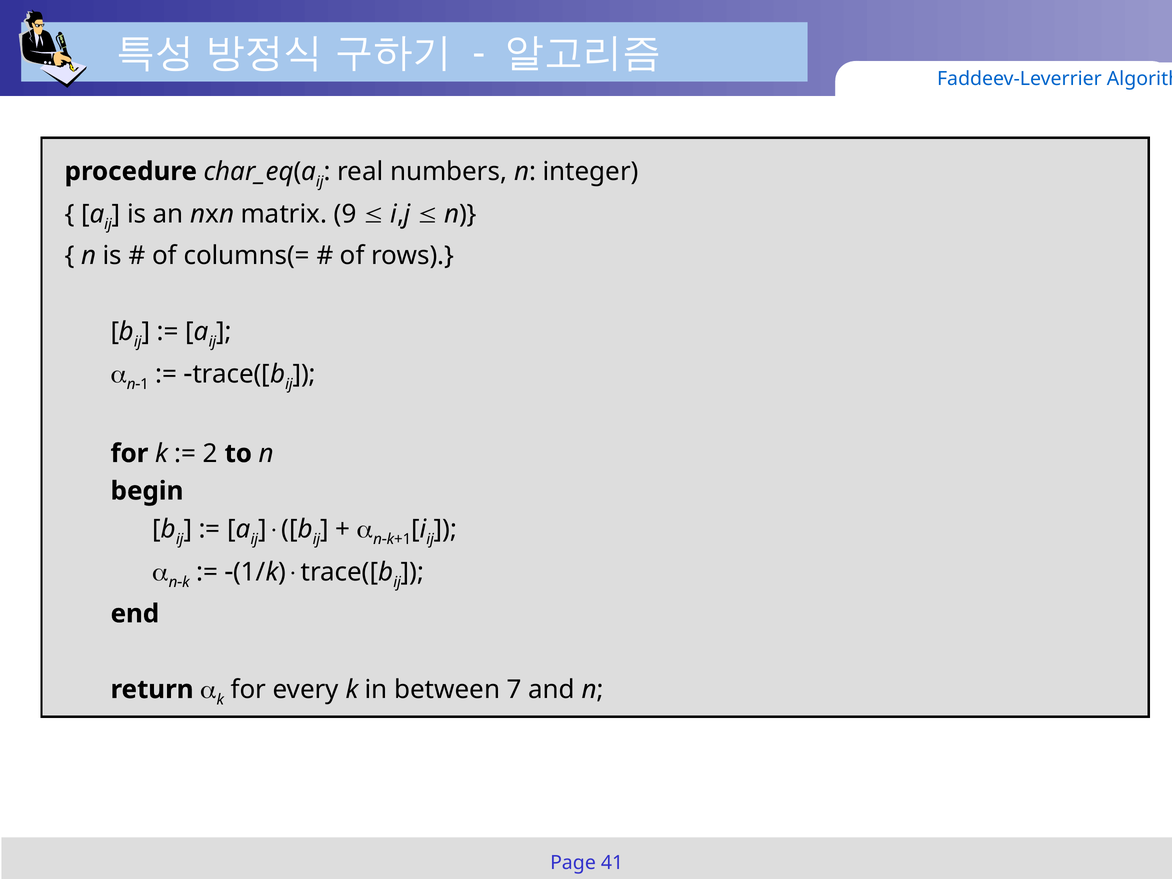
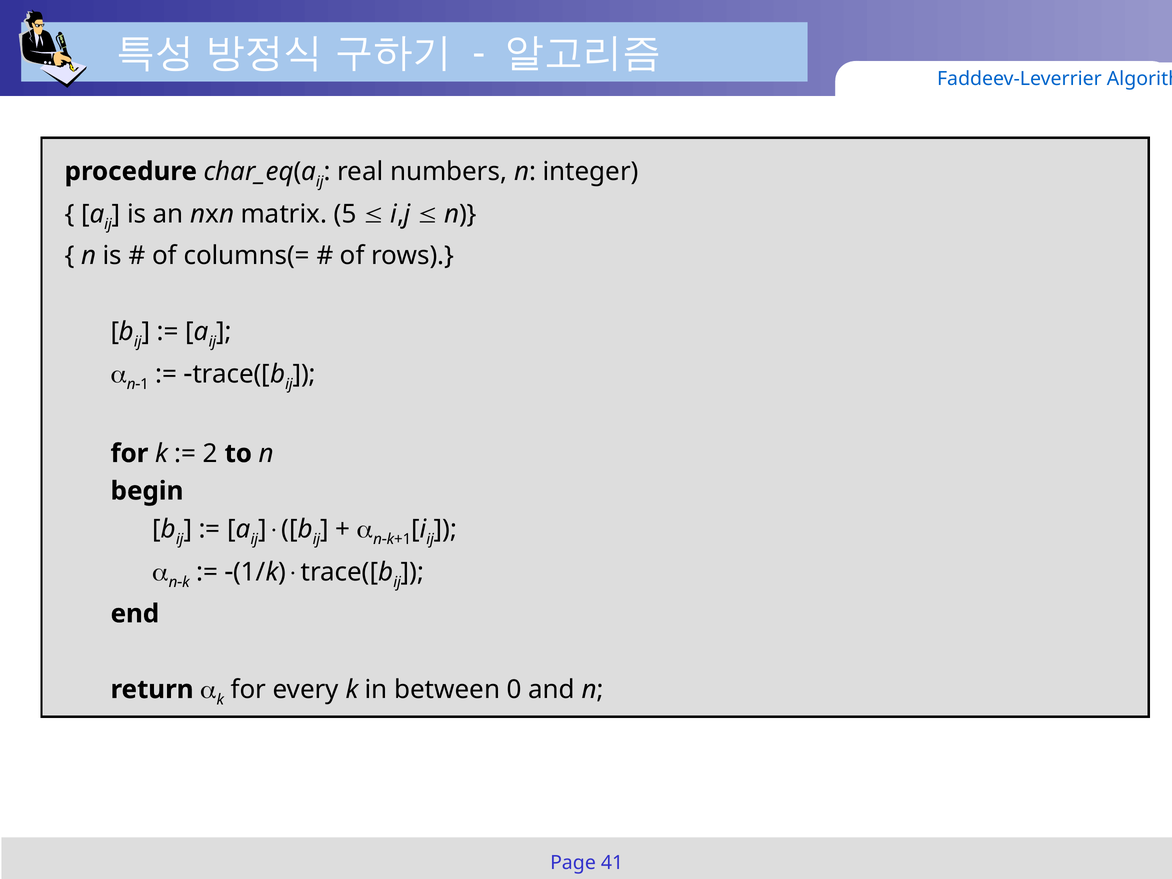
9: 9 -> 5 (345, 214)
7: 7 -> 0 (514, 690)
